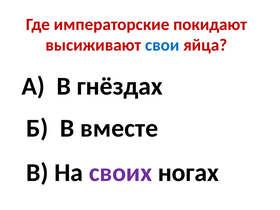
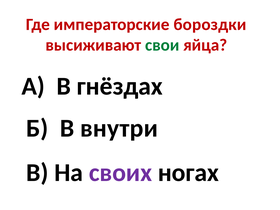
покидают: покидают -> бороздки (210, 24)
свои colour: blue -> green (162, 45)
вместе: вместе -> внутри (119, 128)
